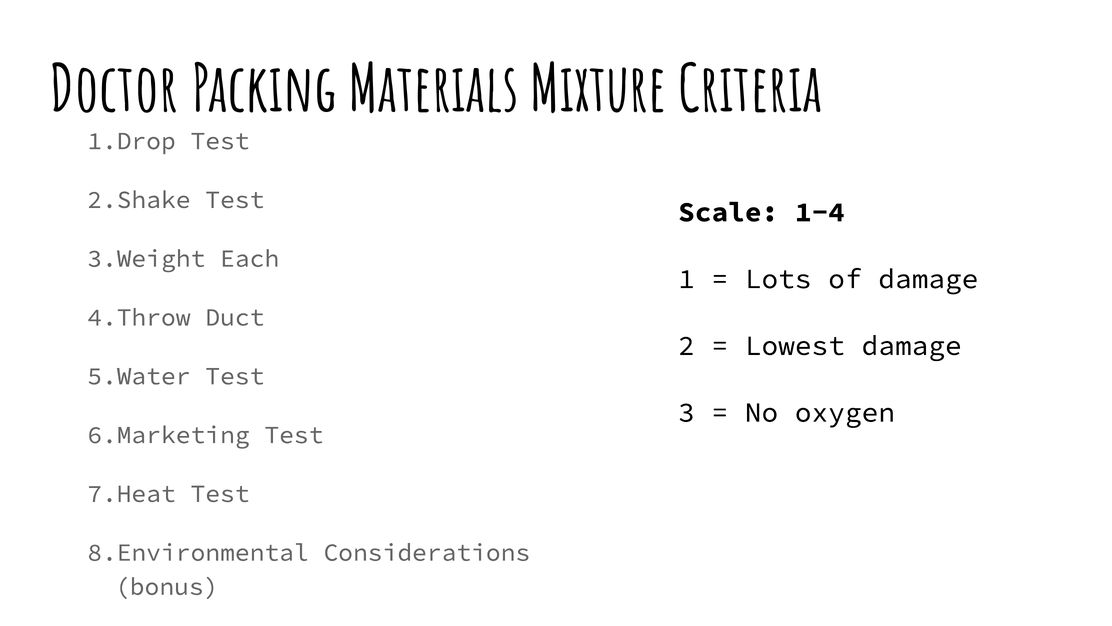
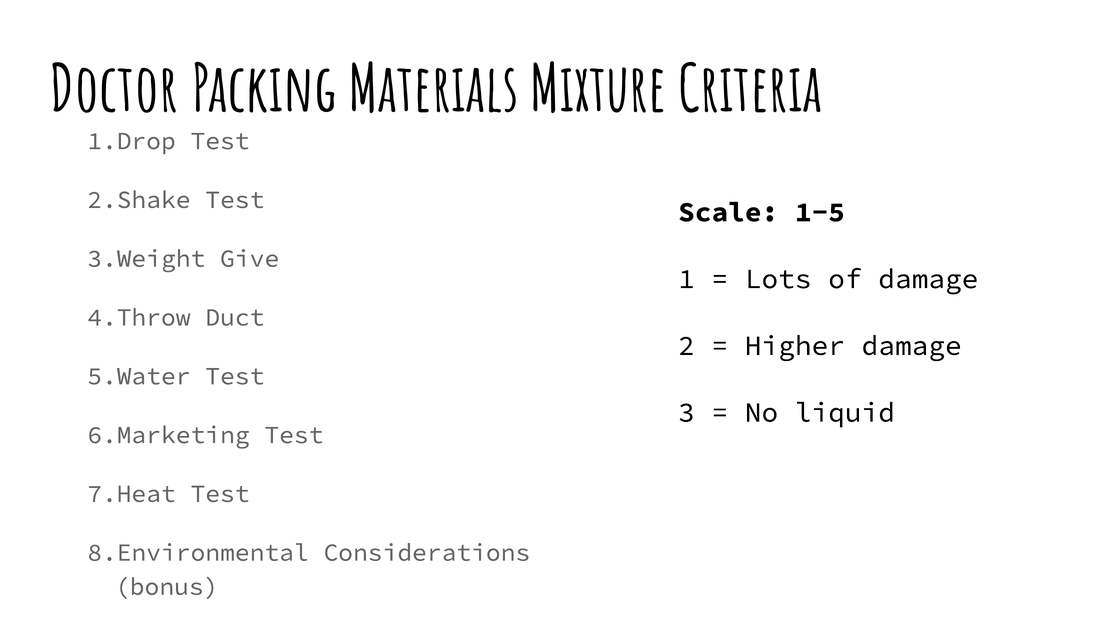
1-4: 1-4 -> 1-5 (820, 212)
Each: Each -> Give (250, 258)
Lowest: Lowest -> Higher (795, 345)
oxygen: oxygen -> liquid (845, 412)
